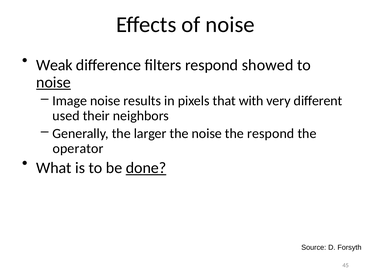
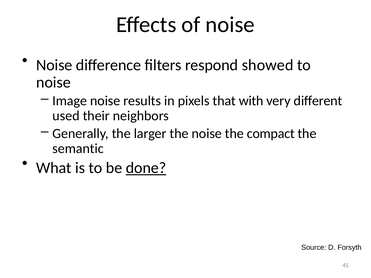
Weak: Weak -> Noise (54, 65)
noise underline: present -> none (53, 82)
the respond: respond -> compact (271, 134)
operator: operator -> semantic (78, 149)
